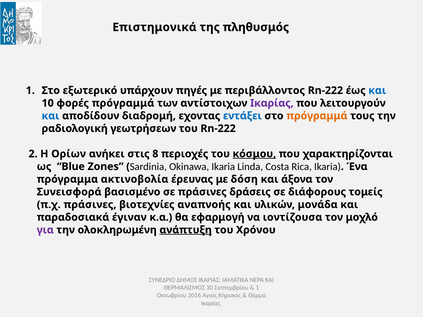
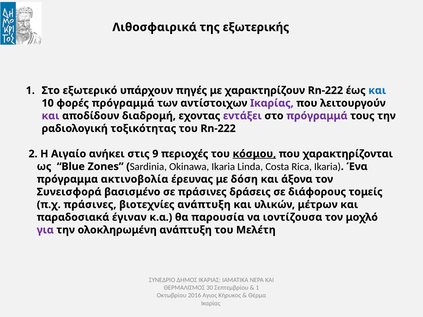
Επιστημονικά: Επιστημονικά -> Λιθοσφαιρικά (154, 27)
πληθυσμός: πληθυσμός -> εξωτερικής (256, 27)
περιβάλλοντος: περιβάλλοντος -> χαρακτηρίζουν (265, 91)
και colour: blue -> purple (51, 116)
εντάξει colour: blue -> purple (242, 116)
πρόγραμμά colour: orange -> purple (317, 116)
γεωτρήσεων: γεωτρήσεων -> τοξικότητας (143, 129)
Ορίων: Ορίων -> Αιγαίο (69, 154)
8: 8 -> 9 (155, 154)
βιοτεχνίες αναπνοής: αναπνοής -> ανάπτυξη (204, 205)
μονάδα: μονάδα -> μέτρων (318, 205)
εφαρμογή: εφαρμογή -> παρουσία (218, 217)
ανάπτυξη underline: present -> none (186, 230)
Χρόνου: Χρόνου -> Μελέτη (256, 230)
